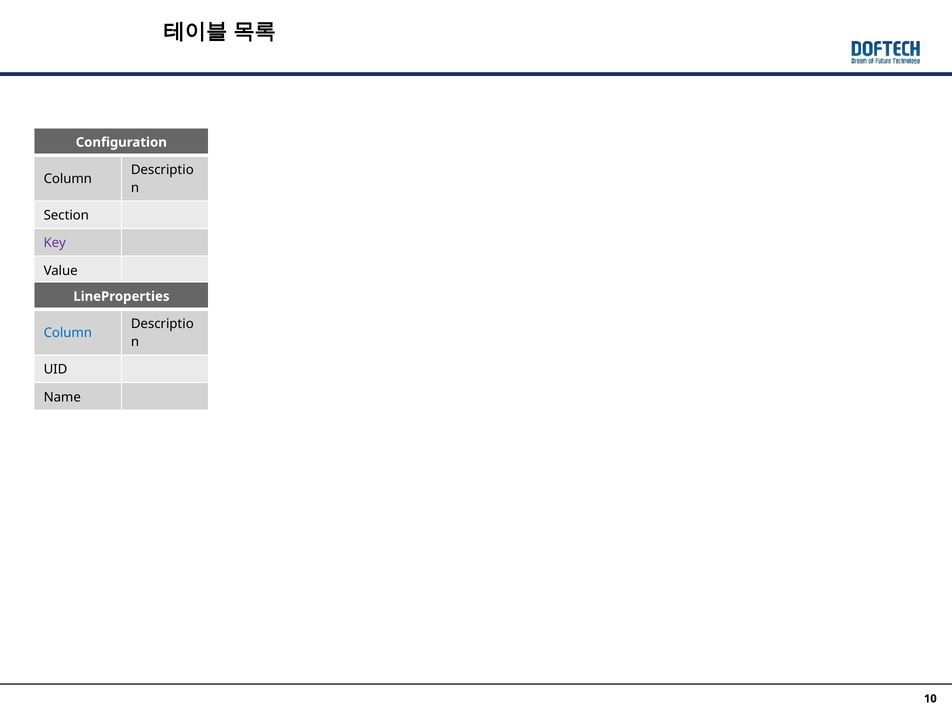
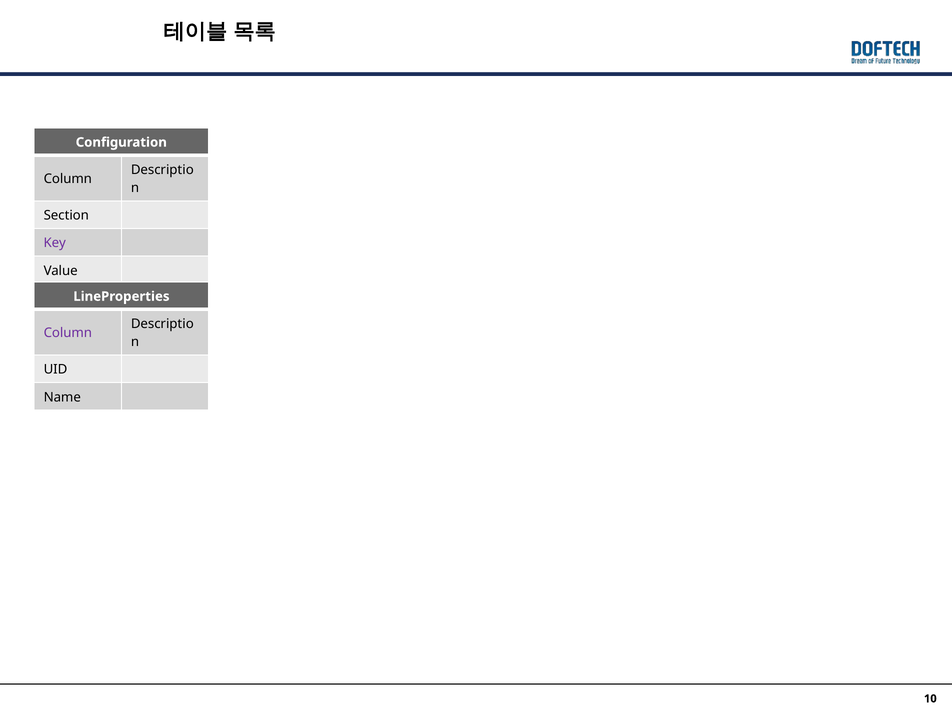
Column colour: blue -> purple (68, 333)
